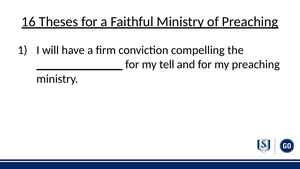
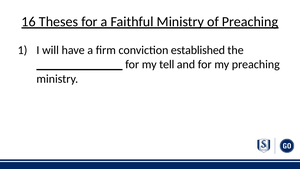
compelling: compelling -> established (198, 50)
